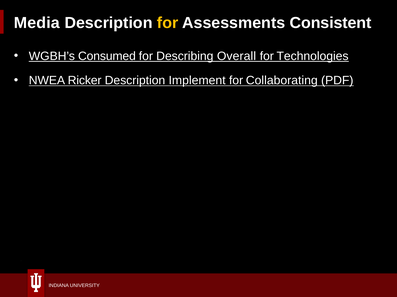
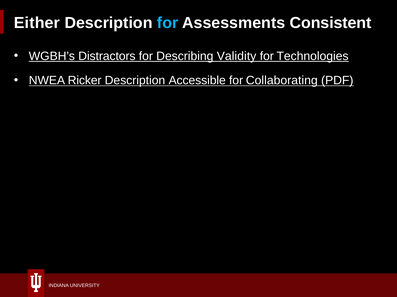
Media: Media -> Either (37, 23)
for colour: yellow -> light blue (168, 23)
Consumed: Consumed -> Distractors (107, 56)
Overall: Overall -> Validity (237, 56)
Implement: Implement -> Accessible (197, 81)
